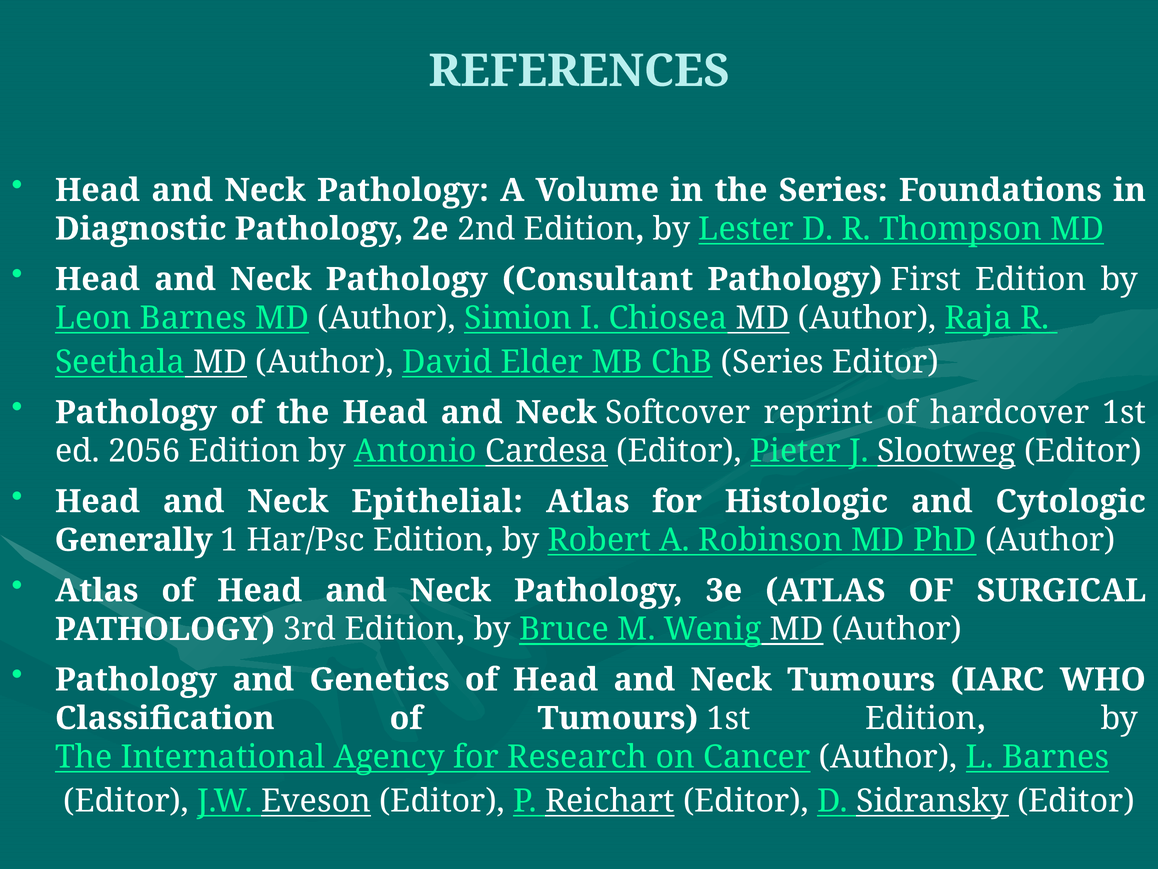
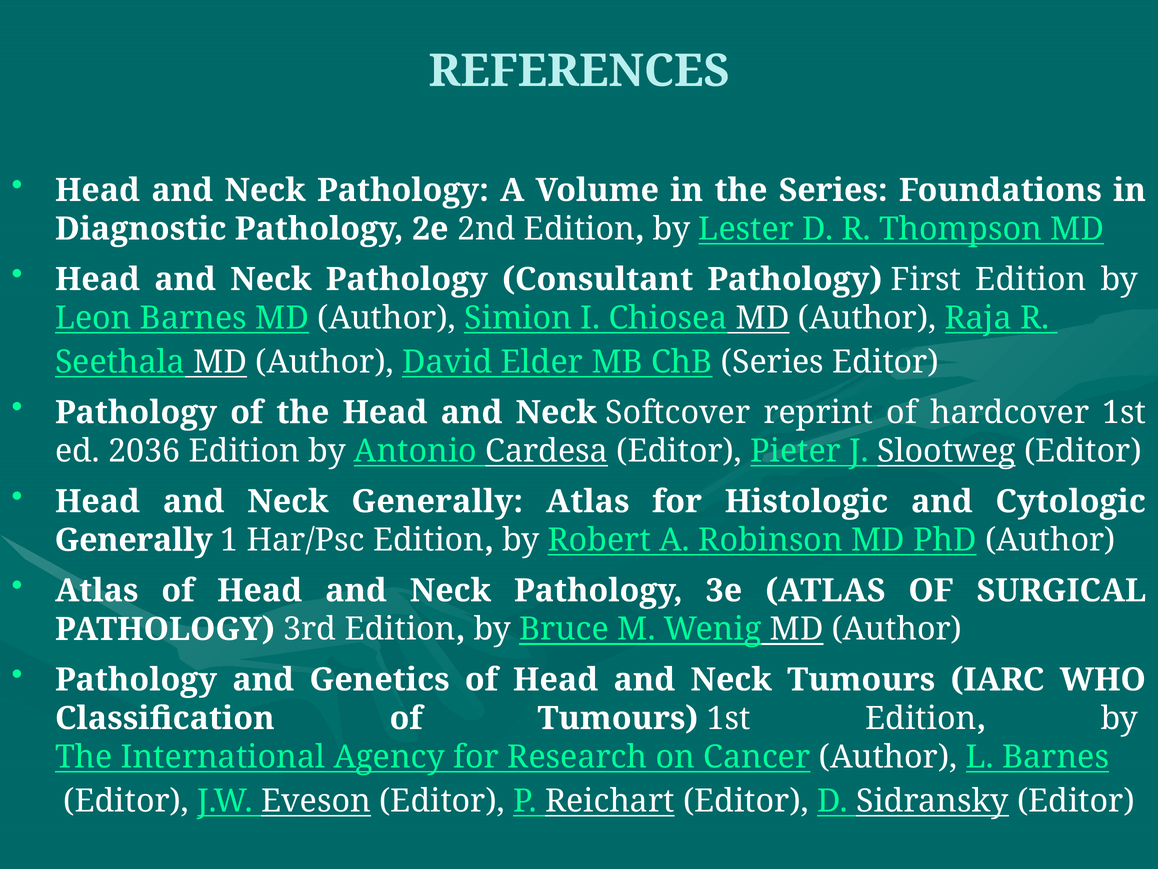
2056: 2056 -> 2036 (144, 451)
Neck Epithelial: Epithelial -> Generally (437, 501)
